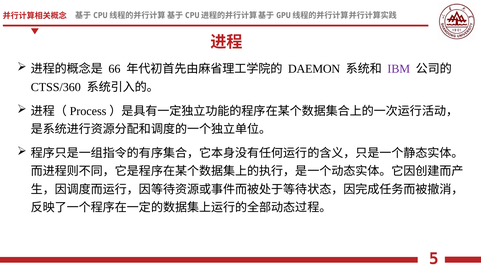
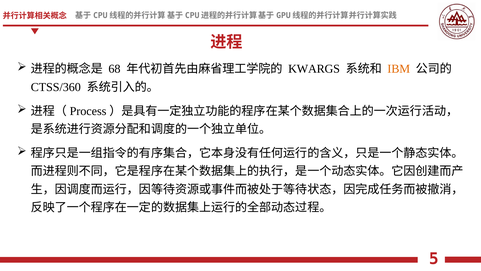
66: 66 -> 68 (114, 69)
DAEMON: DAEMON -> KWARGS (314, 69)
IBM colour: purple -> orange (399, 69)
